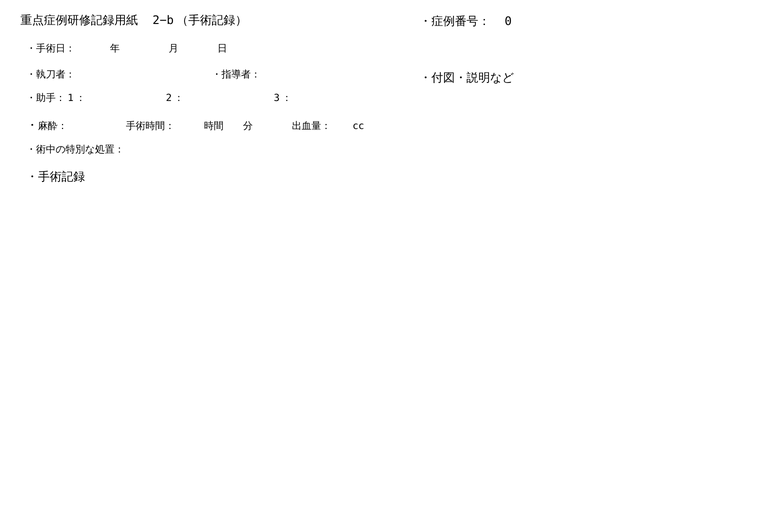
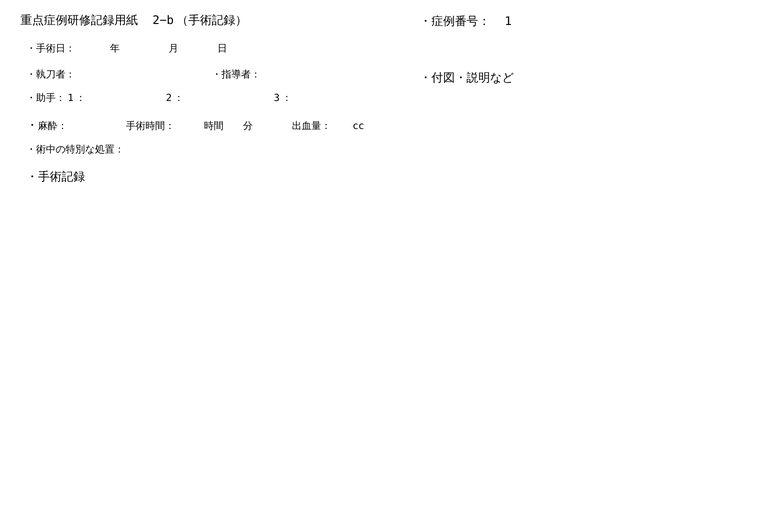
0: 0 -> 1 (508, 21)
